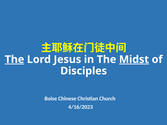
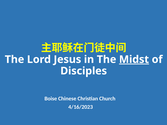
The underline: present -> none (14, 60)
